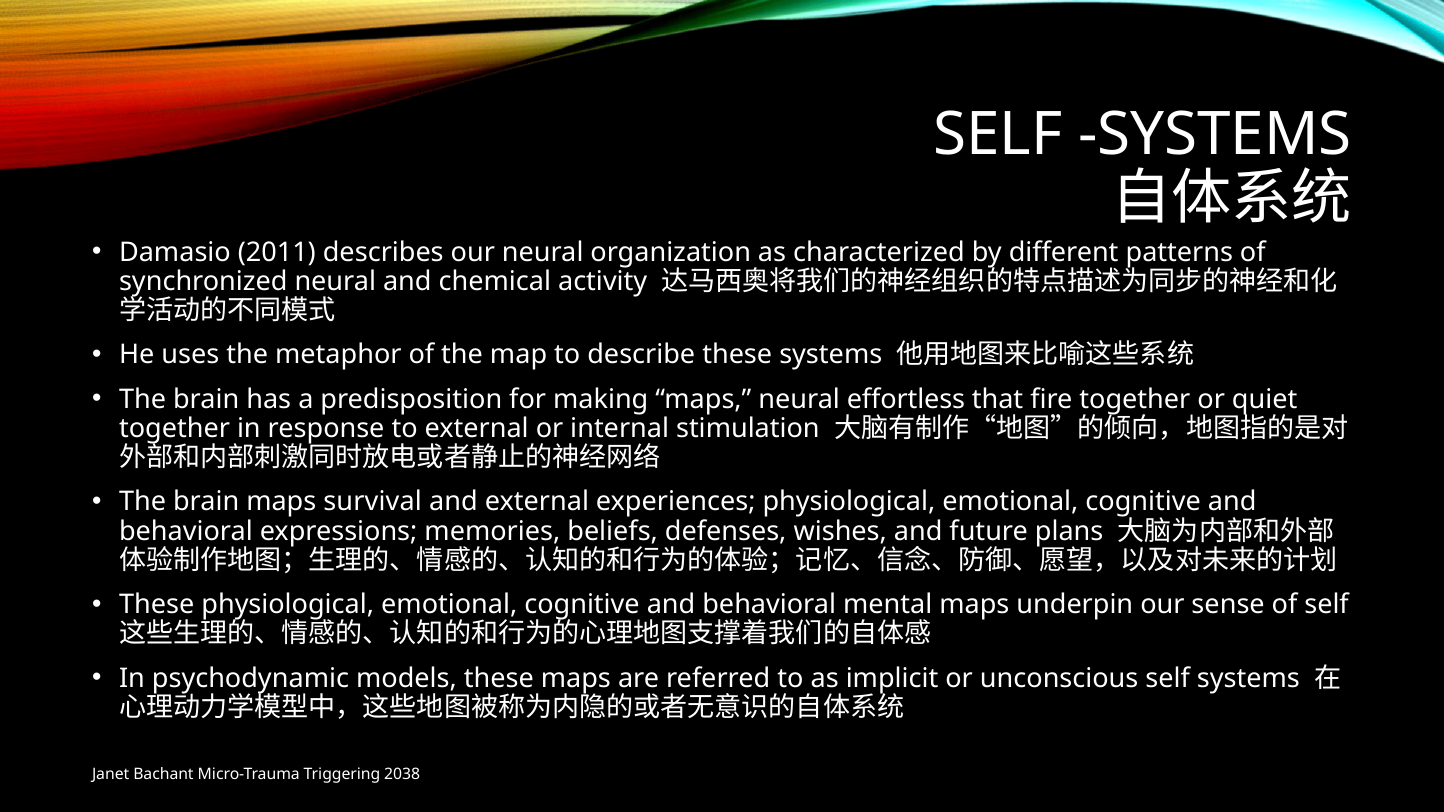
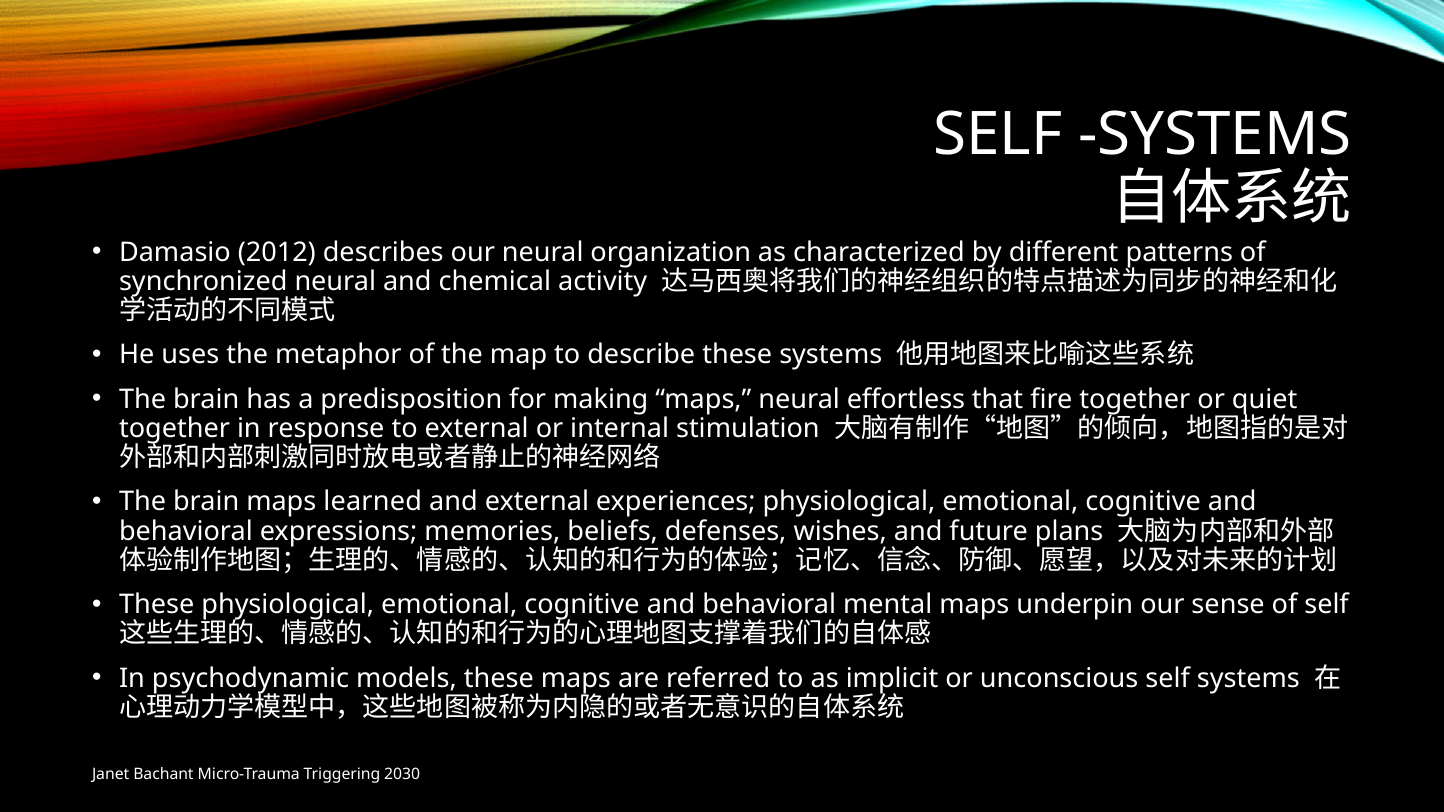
2011: 2011 -> 2012 (277, 252)
survival: survival -> learned (373, 502)
2038: 2038 -> 2030 (402, 774)
